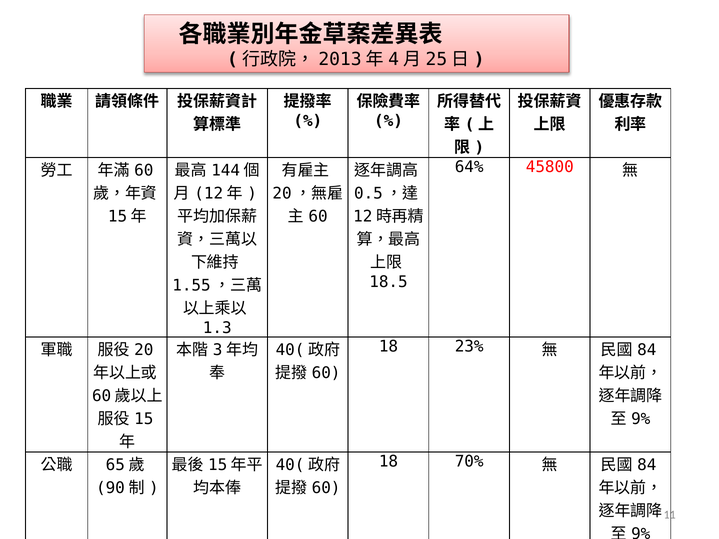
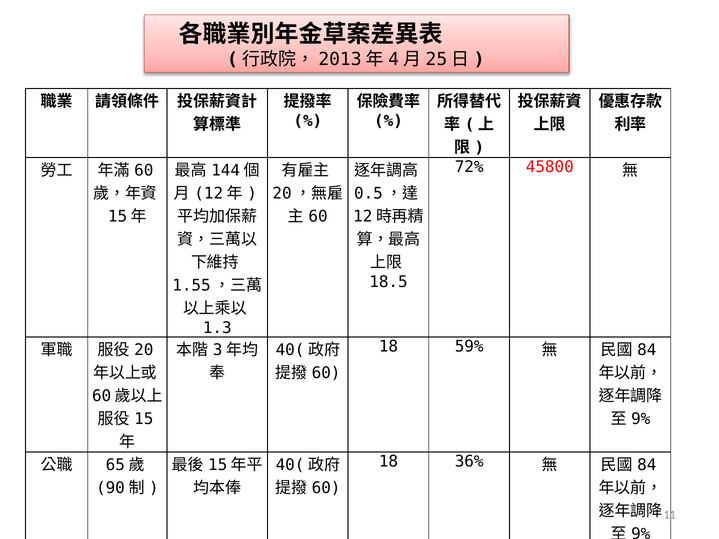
64%: 64% -> 72% (469, 167)
23%: 23% -> 59% (469, 347)
70%: 70% -> 36% (469, 462)
